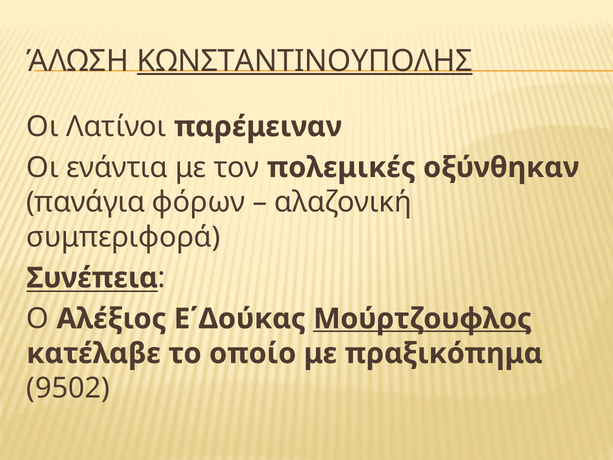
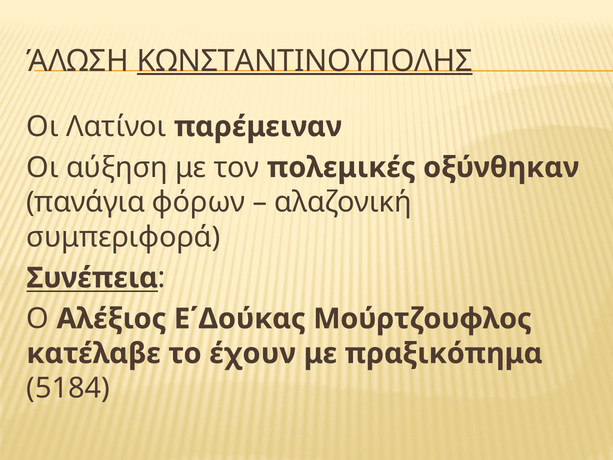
ενάντια: ενάντια -> αύξηση (117, 167)
Μούρτζουφλος underline: present -> none (422, 319)
οποίο: οποίο -> έχουν (253, 353)
9502: 9502 -> 5184 (68, 388)
